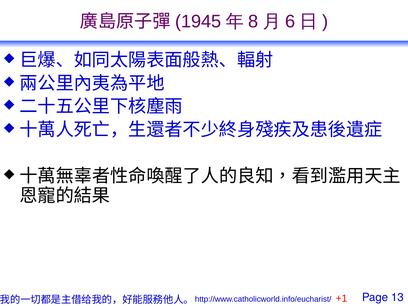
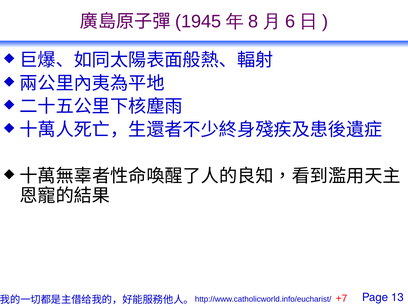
+1: +1 -> +7 (342, 298)
